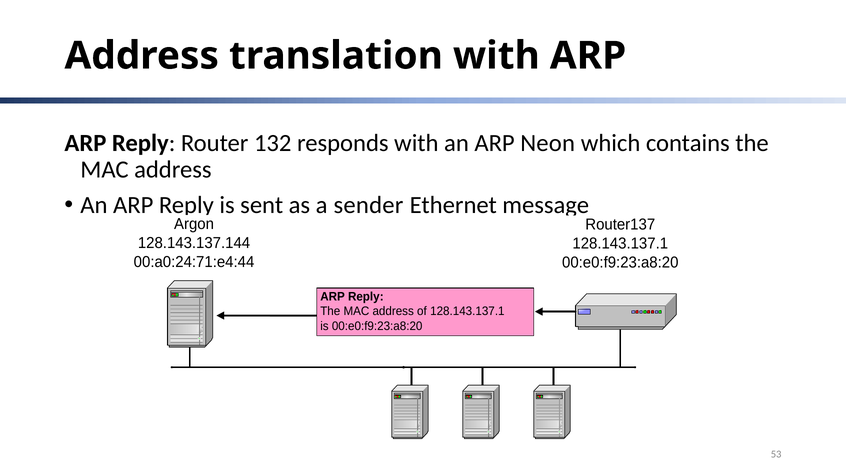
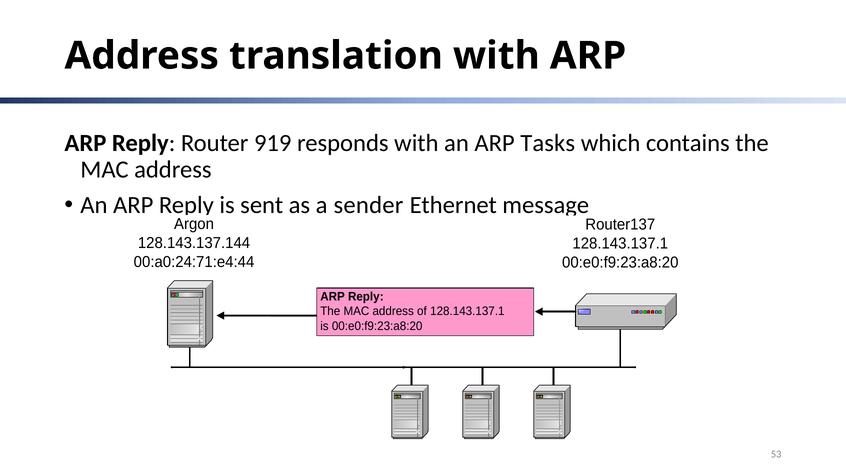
132: 132 -> 919 (273, 143)
Neon: Neon -> Tasks (548, 143)
